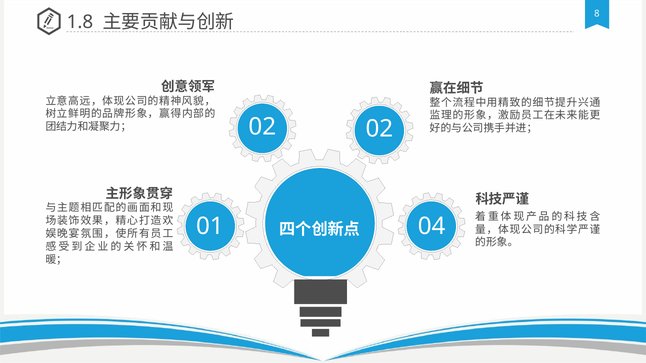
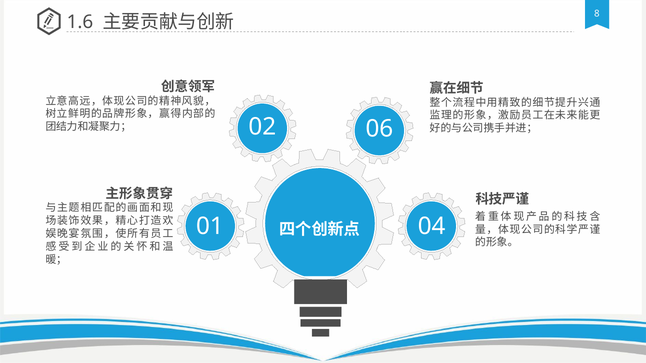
1.8: 1.8 -> 1.6 (80, 22)
02 02: 02 -> 06 (379, 129)
